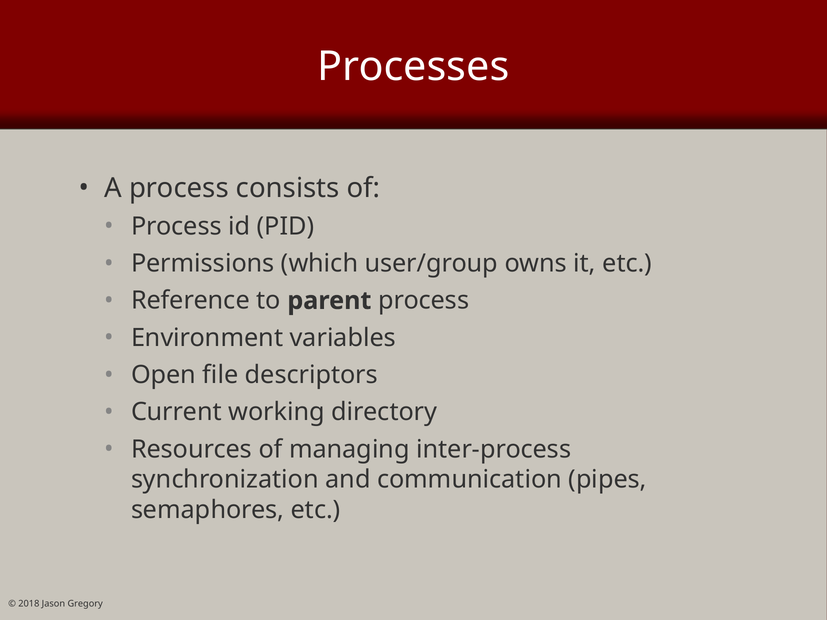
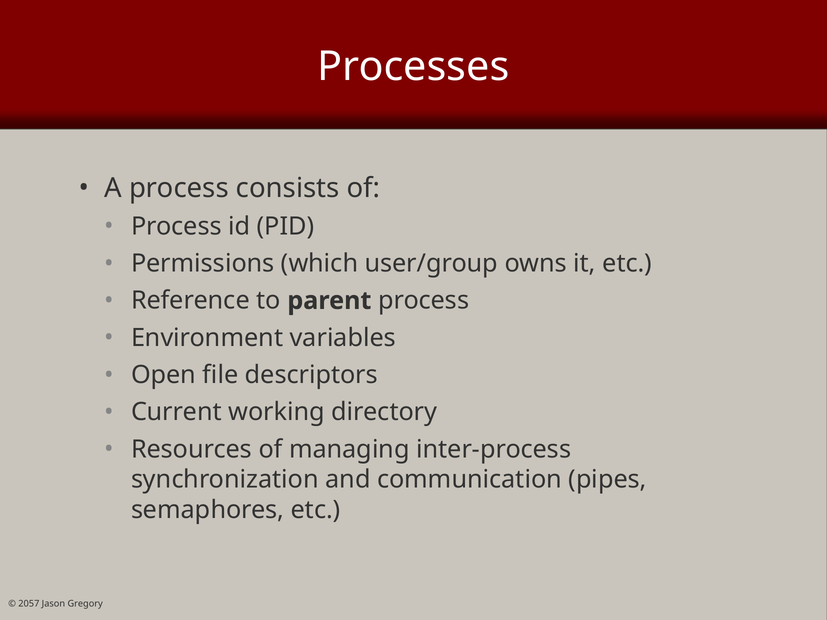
2018: 2018 -> 2057 (29, 604)
